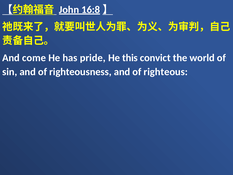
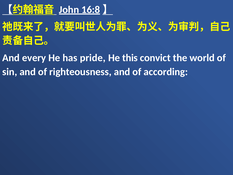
come: come -> every (34, 58)
righteous: righteous -> according (166, 72)
